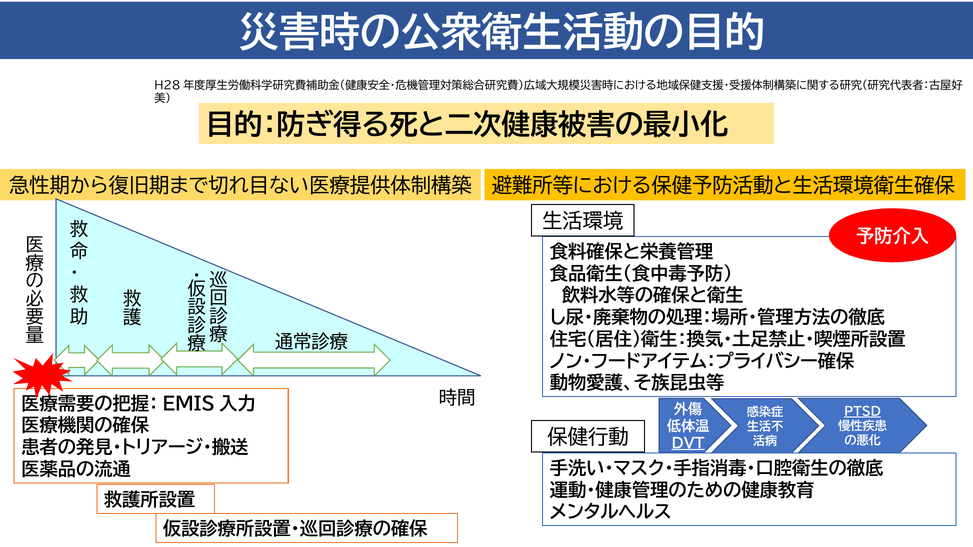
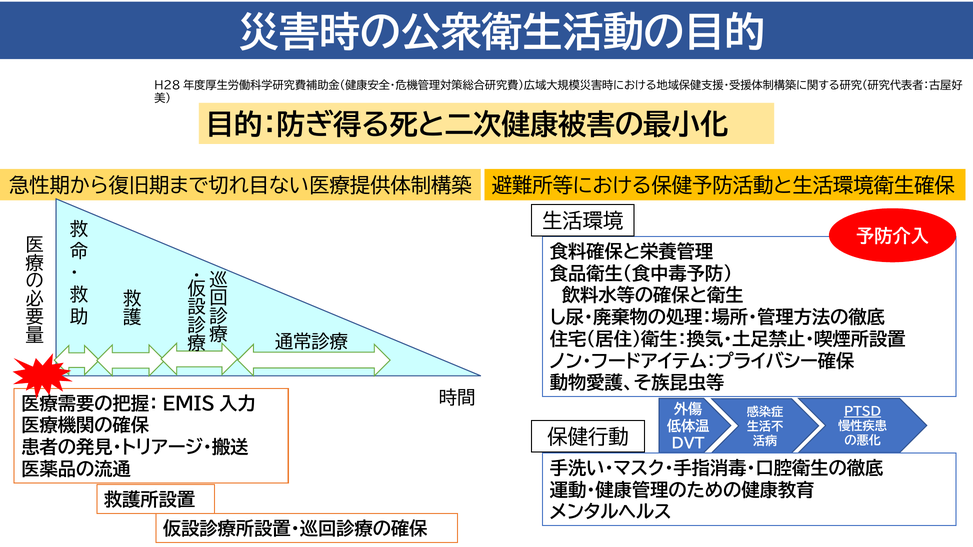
DVT underline: present -> none (688, 444)
